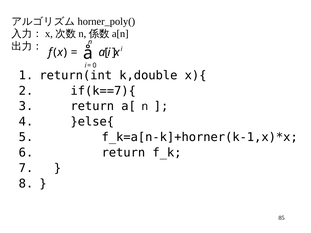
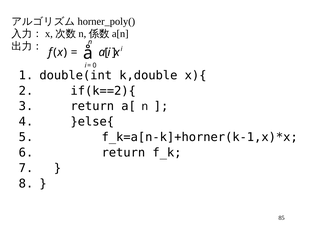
return(int: return(int -> double(int (76, 75)
if(k==7){: if(k==7){ -> if(k==2){ (103, 91)
